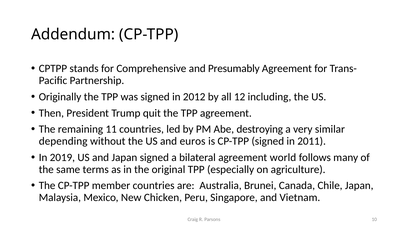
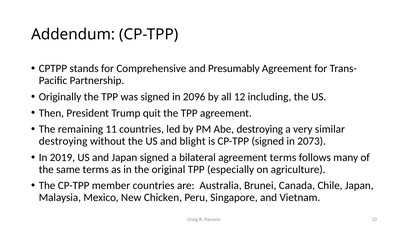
2012: 2012 -> 2096 (194, 97)
depending: depending -> destroying (63, 141)
euros: euros -> blight (193, 141)
2011: 2011 -> 2073 (312, 141)
agreement world: world -> terms (283, 157)
